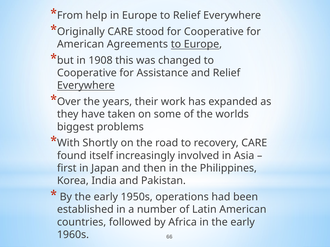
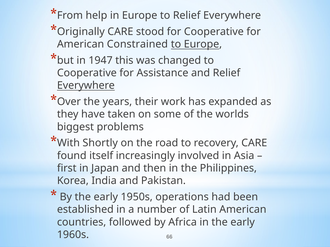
Agreements: Agreements -> Constrained (137, 44)
1908: 1908 -> 1947 (101, 60)
